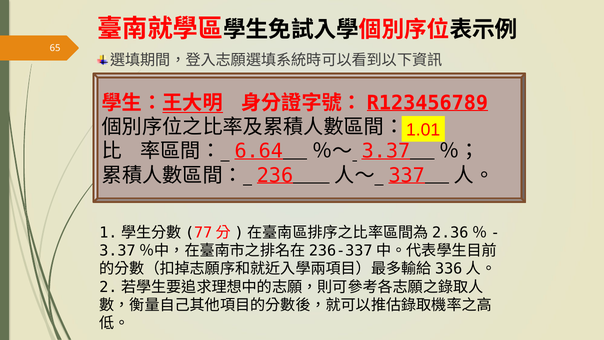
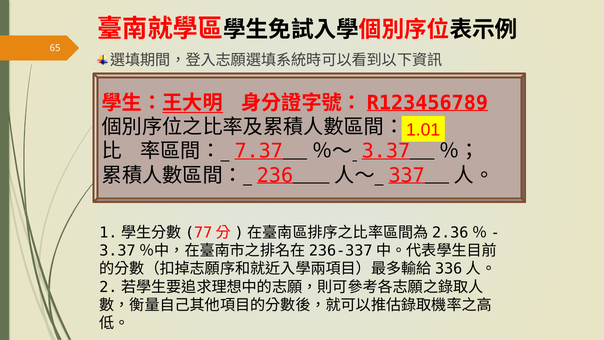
6.64: 6.64 -> 7.37 (259, 151)
